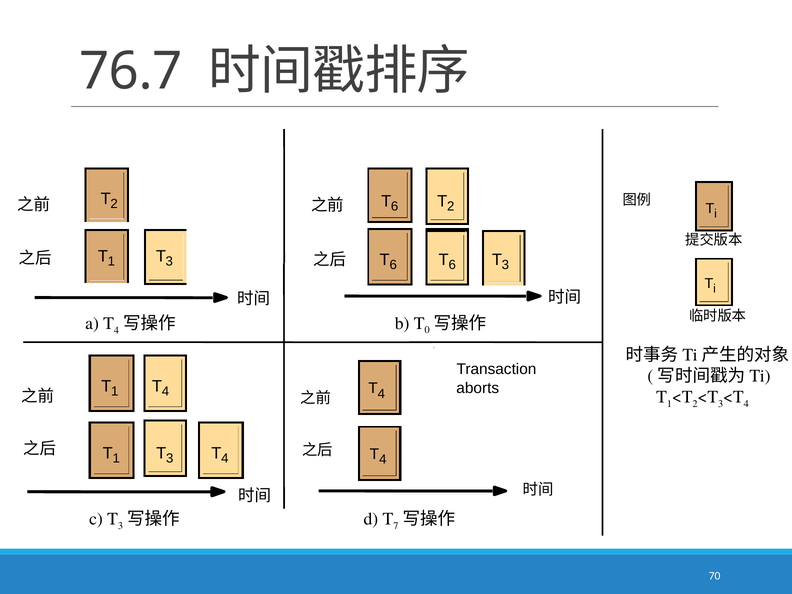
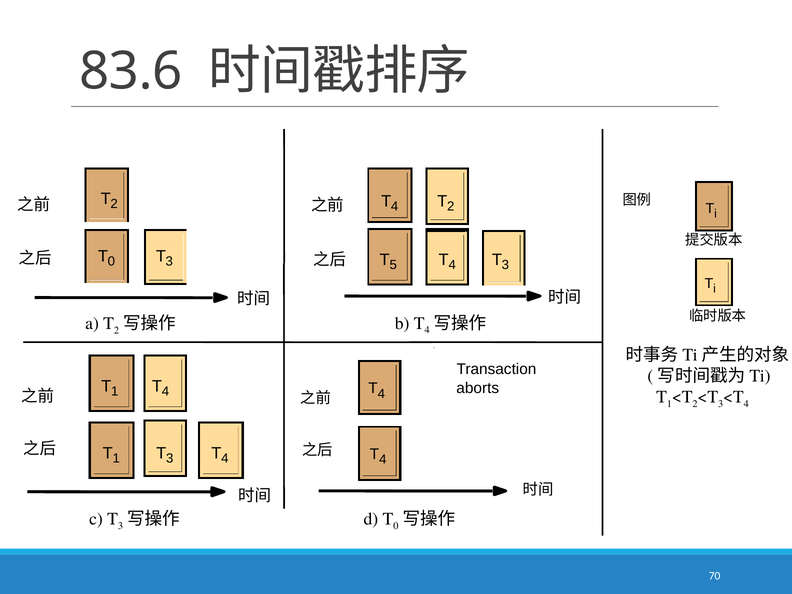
76.7: 76.7 -> 83.6 (131, 71)
6: 6 -> 4 (395, 206)
1: 1 -> 0 (111, 261)
6: 6 -> 5 (393, 265)
6: 6 -> 4 (452, 265)
b T 0: 0 -> 4 (427, 330)
a T 4: 4 -> 2 (116, 330)
d T 7: 7 -> 0 (396, 526)
